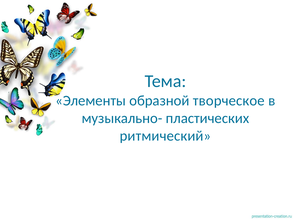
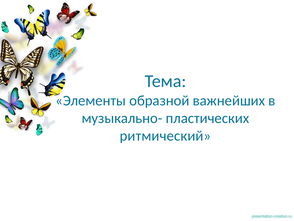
творческое: творческое -> важнейших (229, 100)
